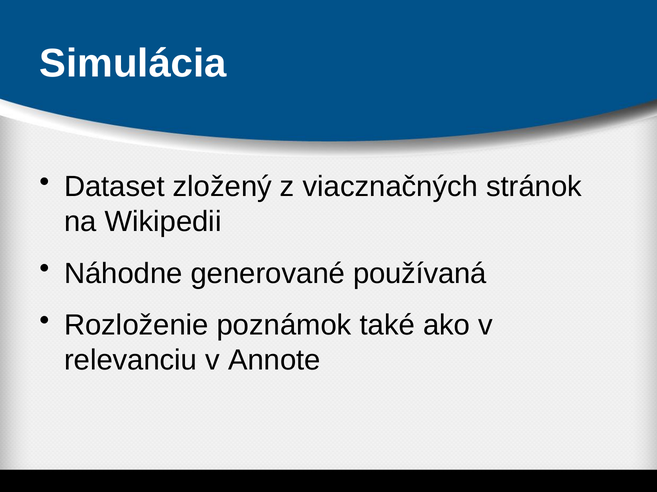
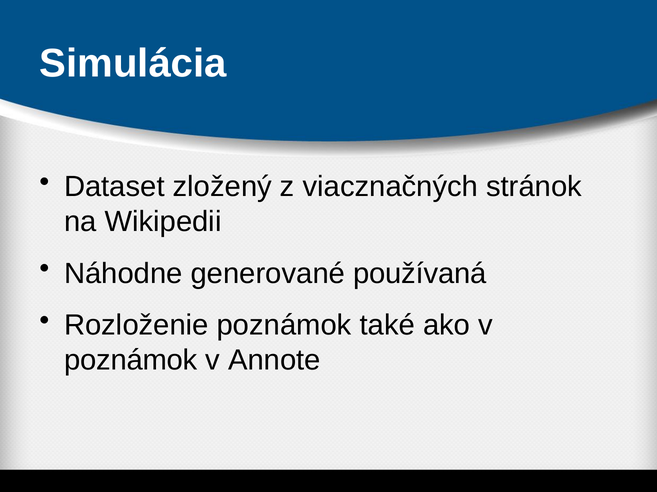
relevanciu: relevanciu -> poznámok (131, 361)
